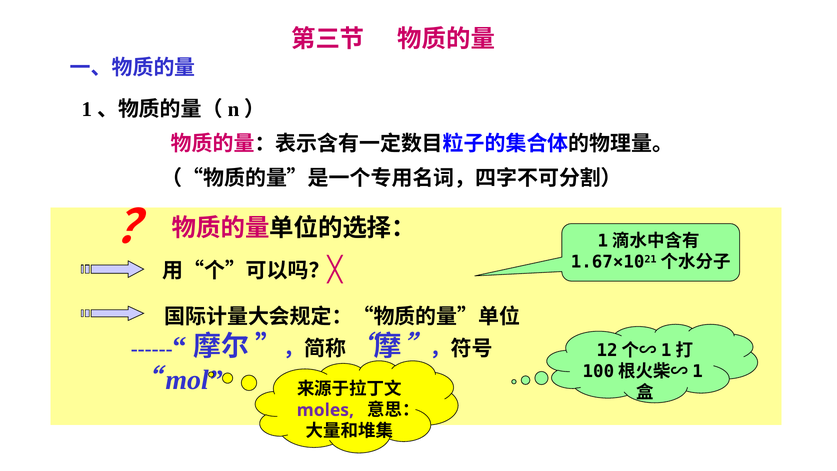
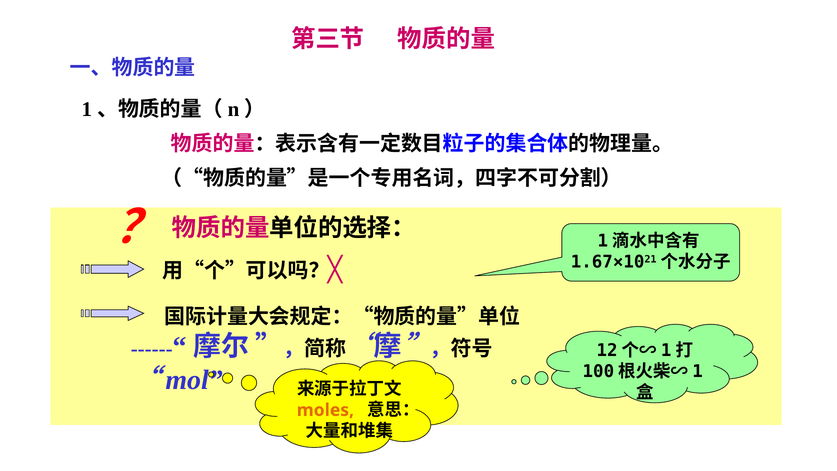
moles colour: purple -> orange (325, 410)
